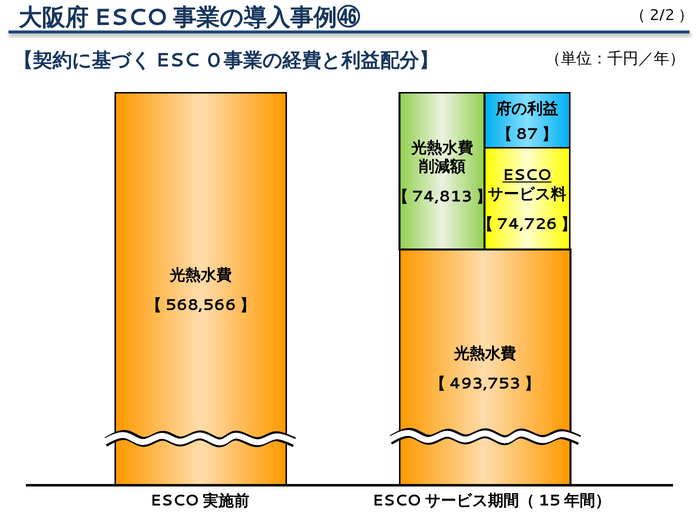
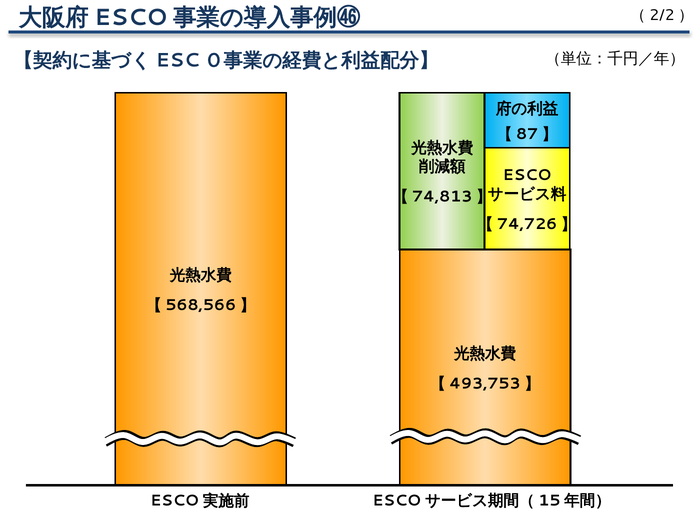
ESCO underline: present -> none (527, 175)
